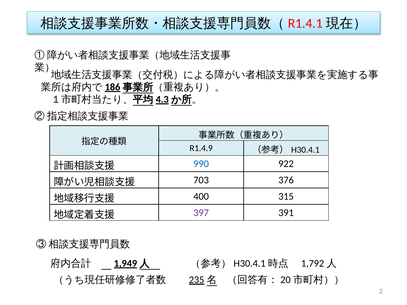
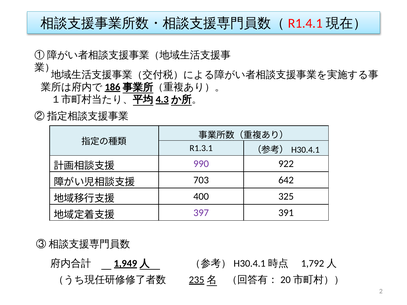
R1.4.9: R1.4.9 -> R1.3.1 (201, 148)
990 colour: blue -> purple (201, 164)
376: 376 -> 642 (286, 180)
315: 315 -> 325 (286, 197)
